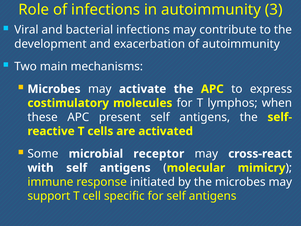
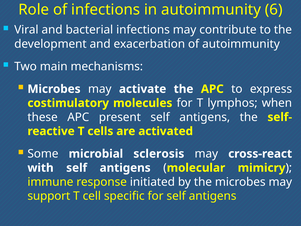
3: 3 -> 6 (274, 10)
receptor: receptor -> sclerosis (159, 154)
